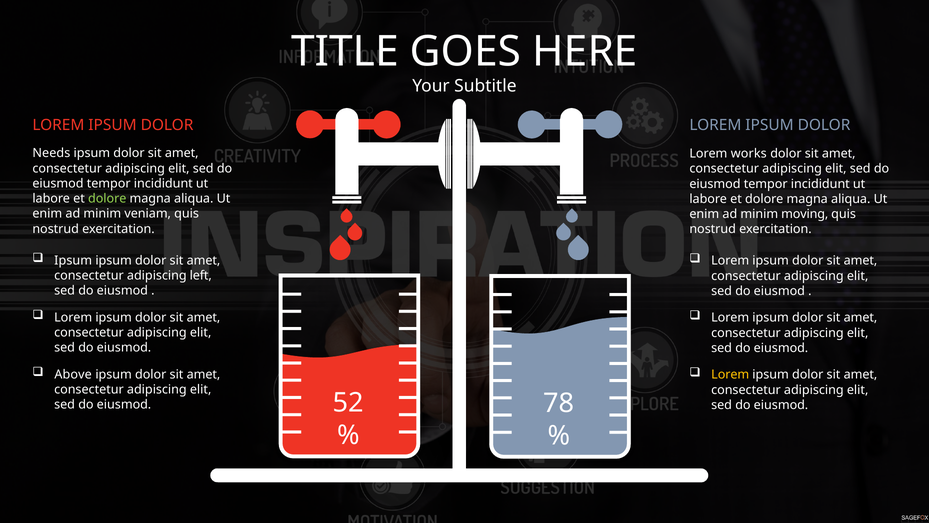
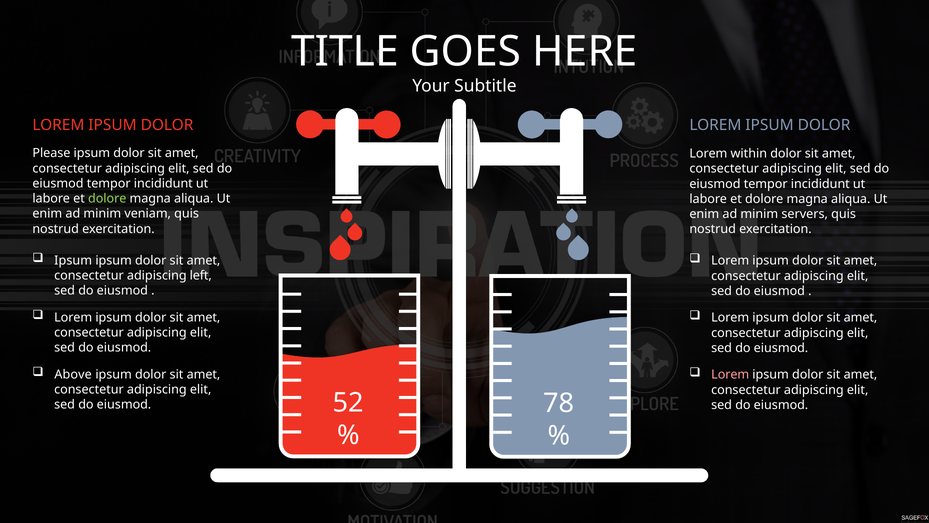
Needs: Needs -> Please (51, 153)
works: works -> within (749, 154)
moving: moving -> servers (805, 214)
Lorem colour: yellow -> pink (730, 374)
